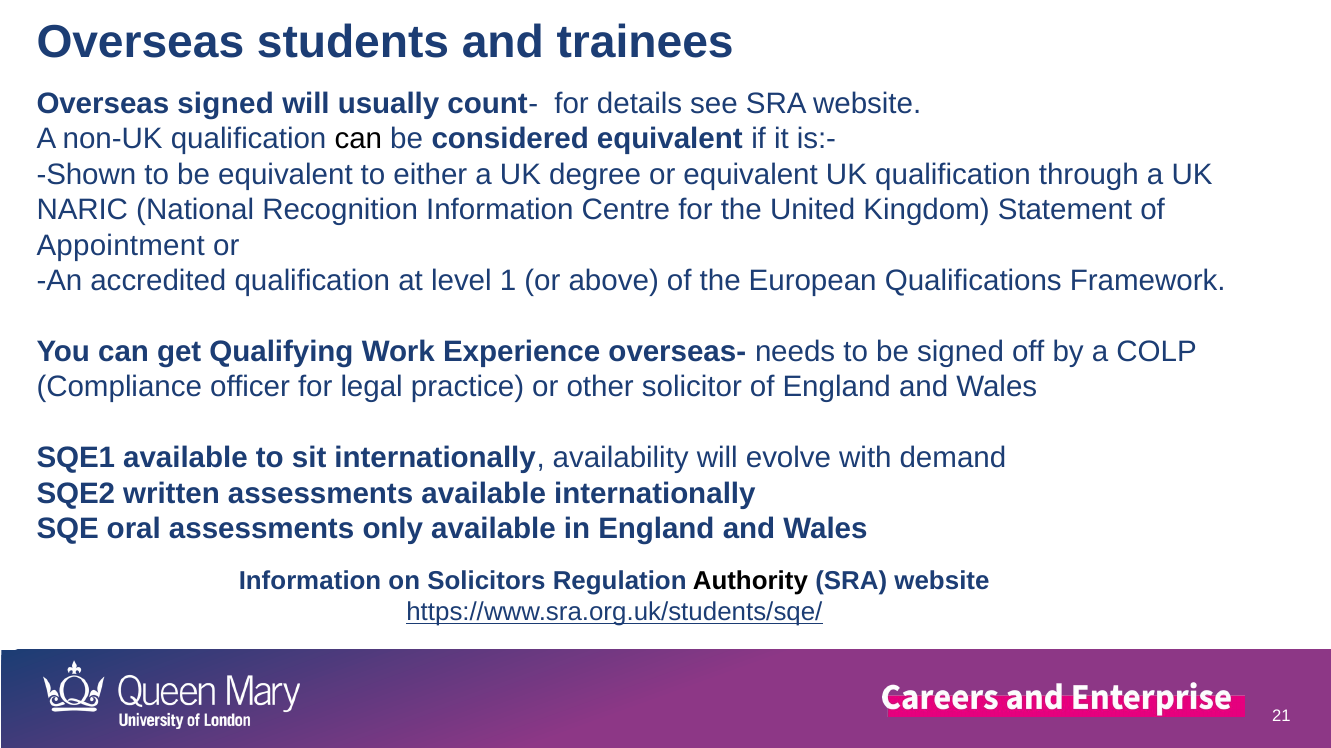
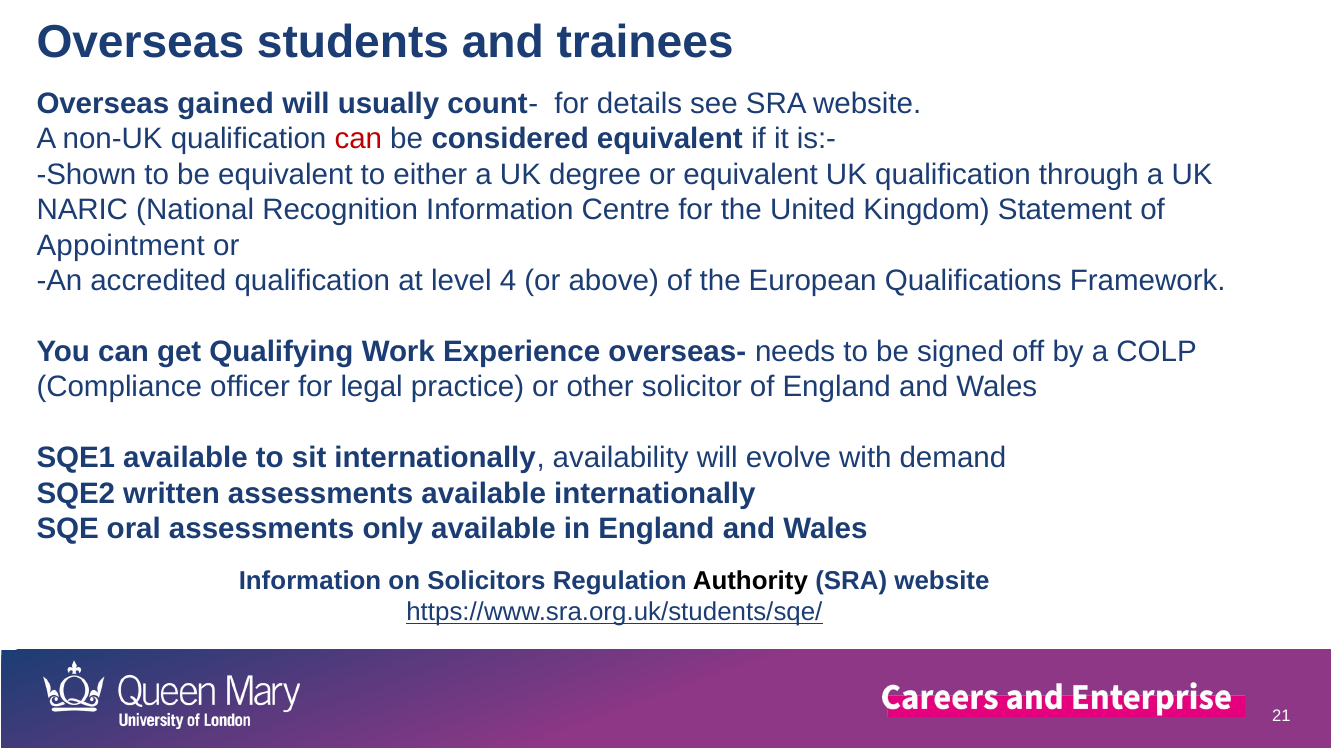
Overseas signed: signed -> gained (226, 104)
can colour: black -> red (358, 139)
1: 1 -> 4 (508, 281)
